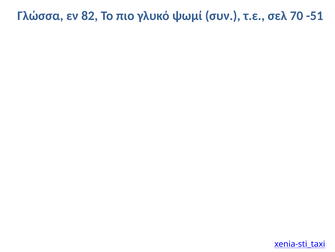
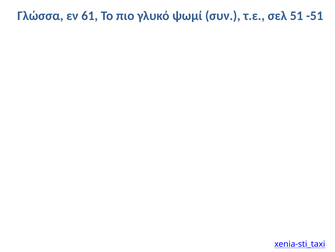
82: 82 -> 61 (90, 16)
70: 70 -> 51 (297, 16)
